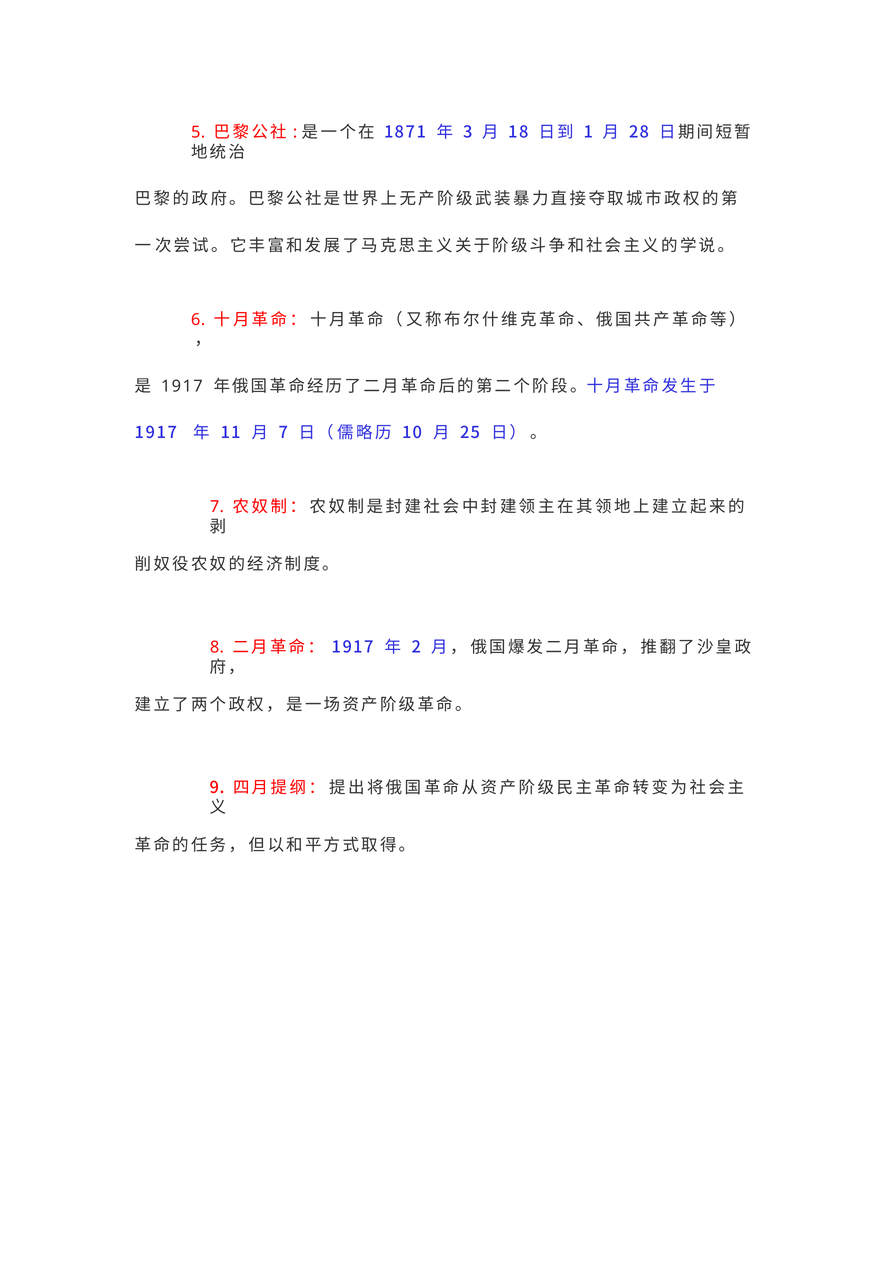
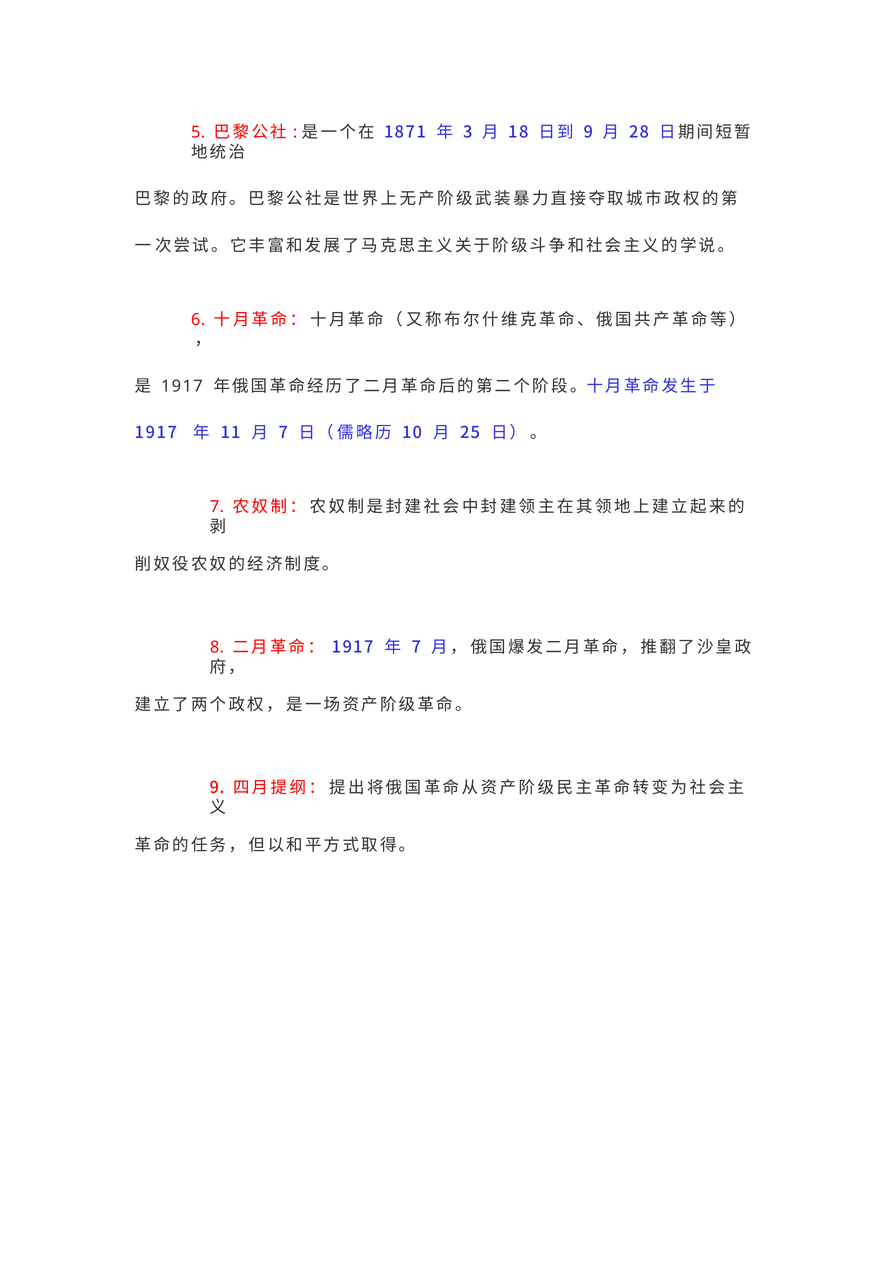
1: 1 -> 9 (589, 132)
2: 2 -> 7 (417, 647)
